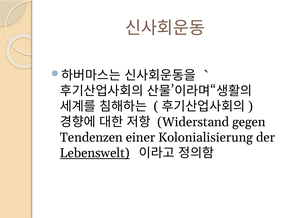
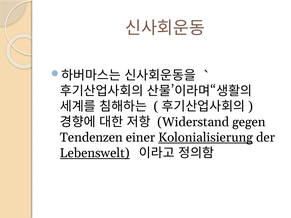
Kolonialisierung underline: none -> present (206, 138)
